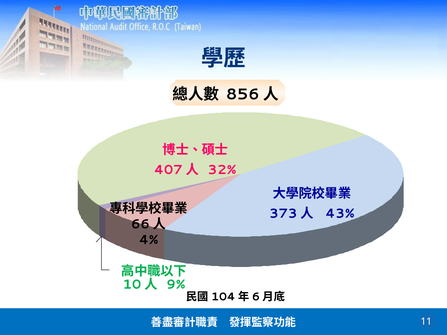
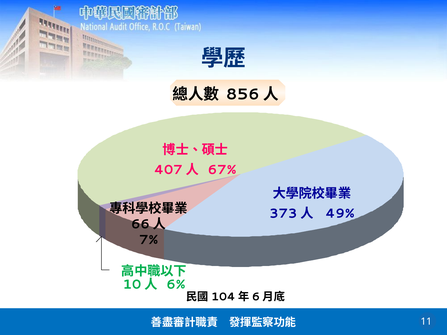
32%: 32% -> 67% (222, 170)
43%: 43% -> 49% (340, 214)
4%: 4% -> 7% (149, 240)
9%: 9% -> 6% (176, 285)
